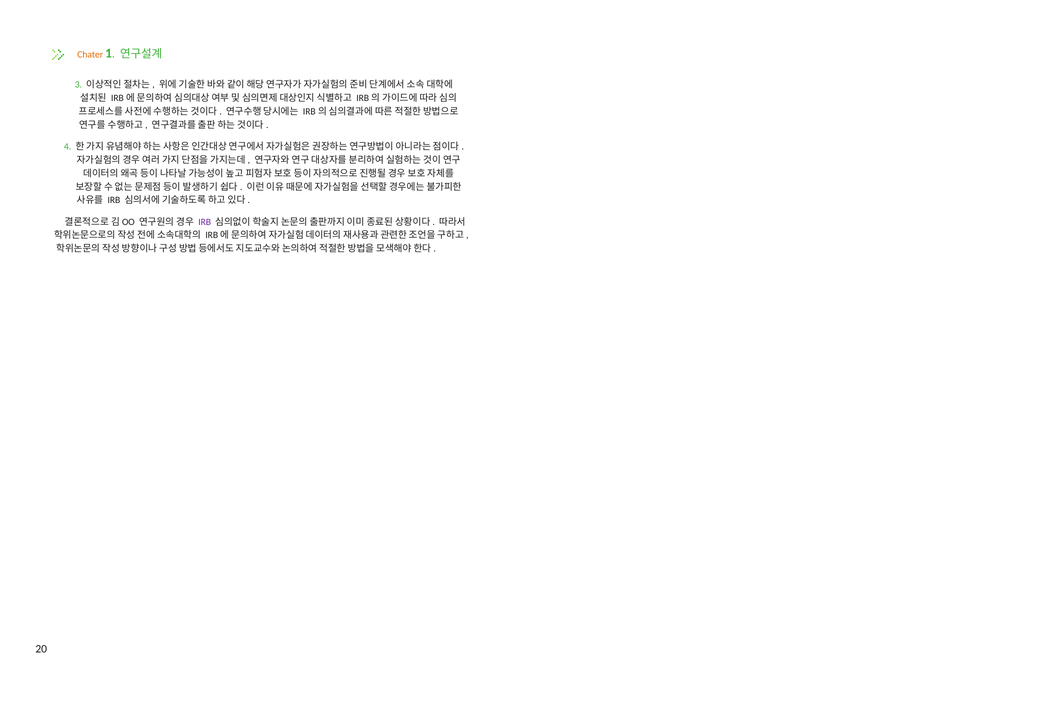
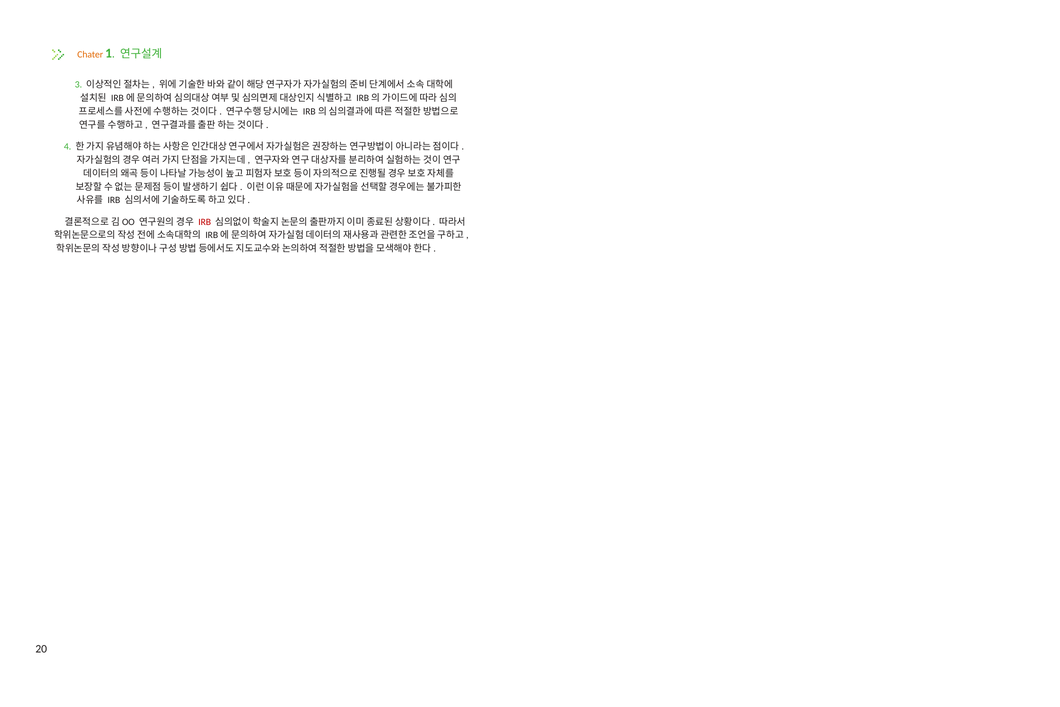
IRB colour: purple -> red (205, 222)
